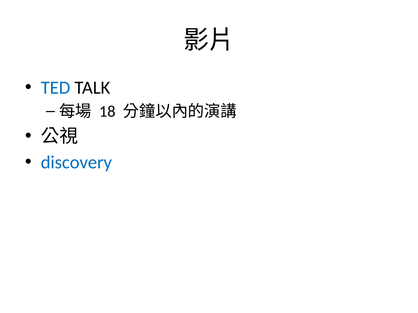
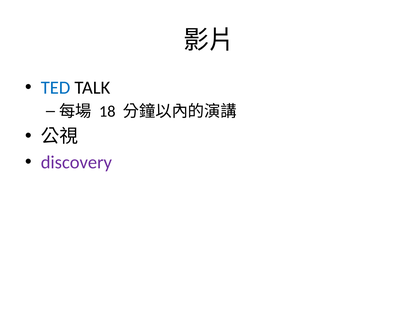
discovery colour: blue -> purple (76, 163)
